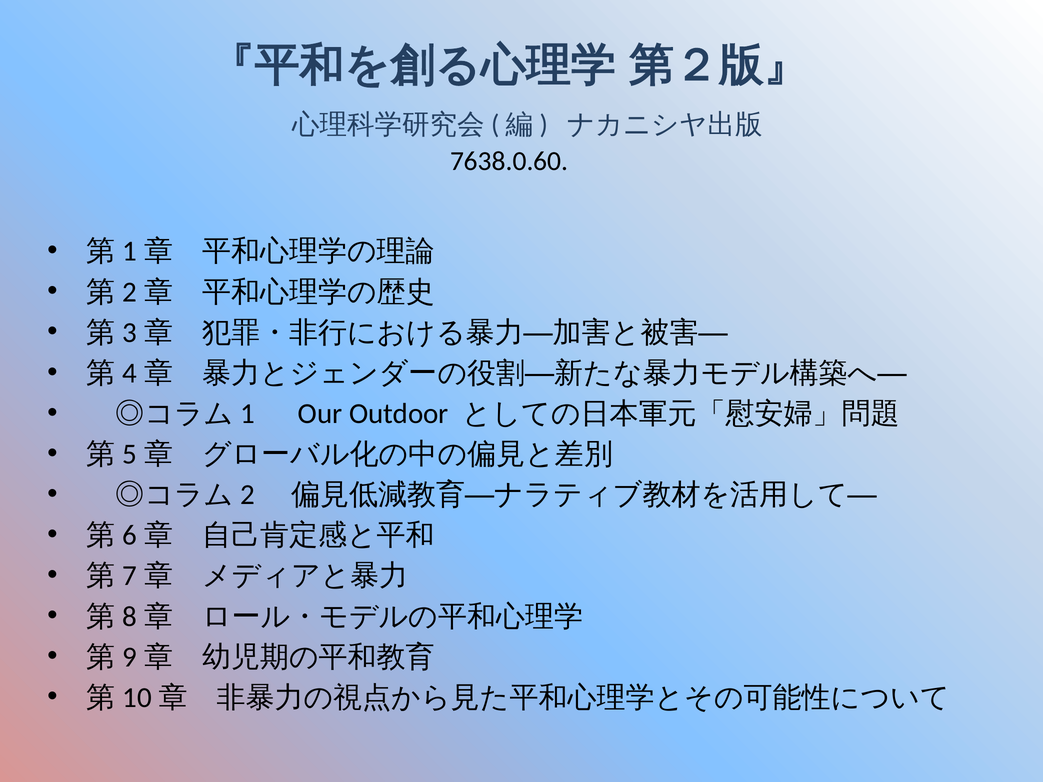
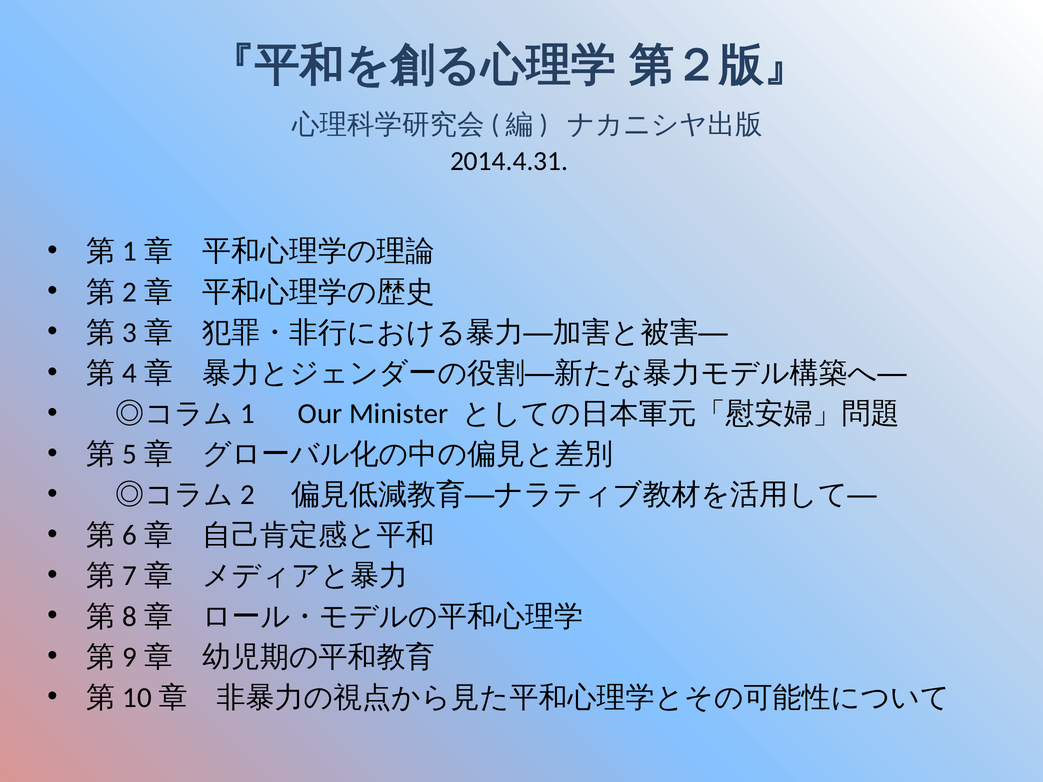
7638.0.60: 7638.0.60 -> 2014.4.31 (509, 161)
Outdoor: Outdoor -> Minister (399, 414)
